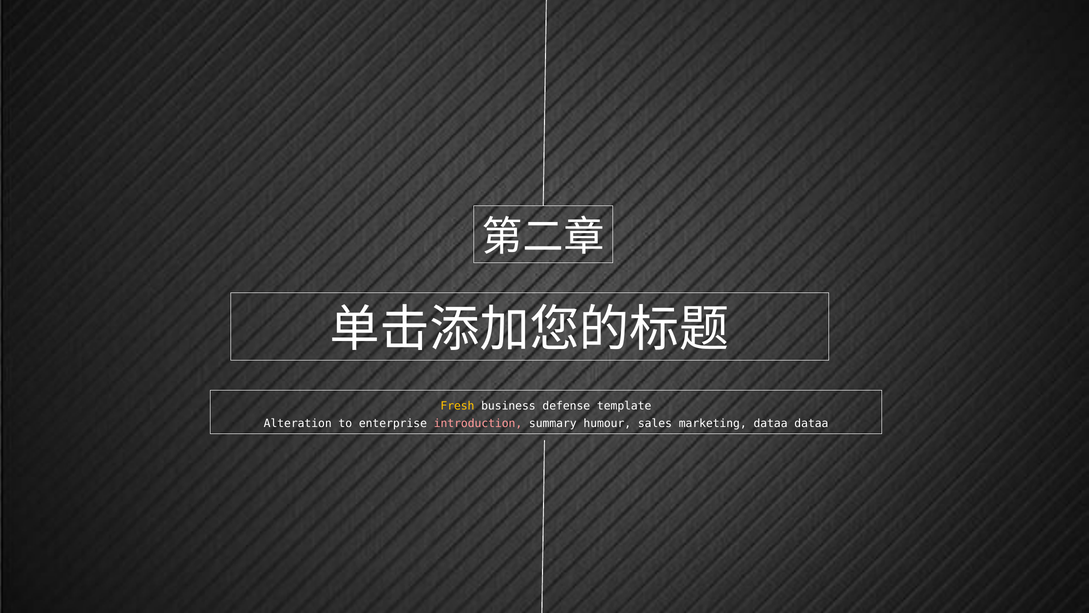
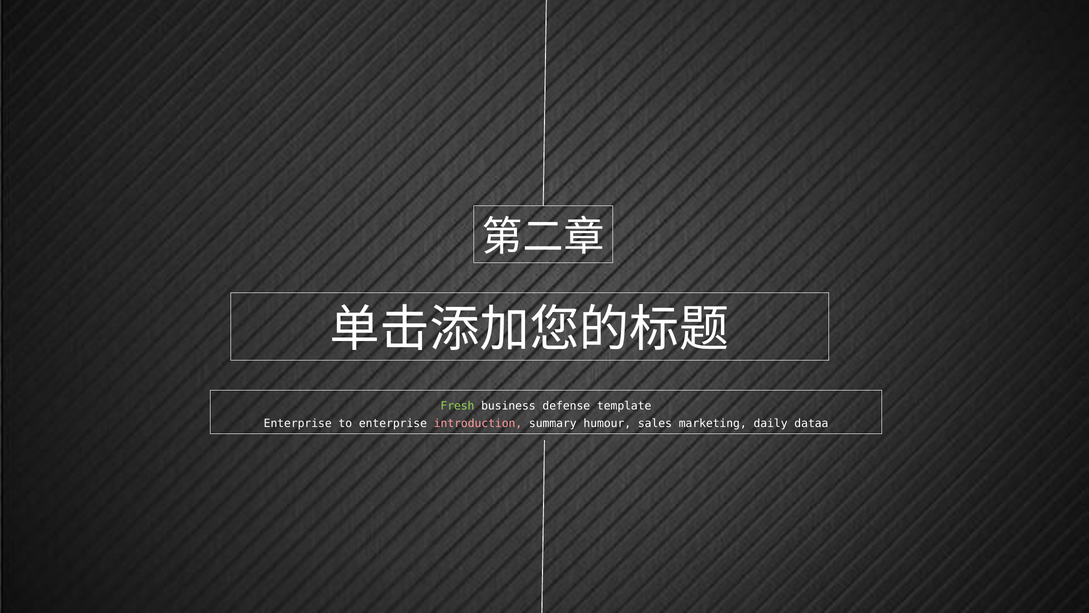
Fresh colour: yellow -> light green (457, 405)
Alteration: Alteration -> Enterprise (298, 423)
marketing dataa: dataa -> daily (771, 423)
